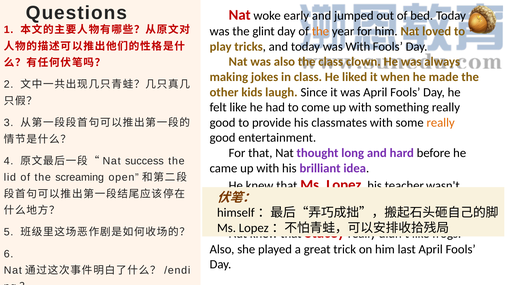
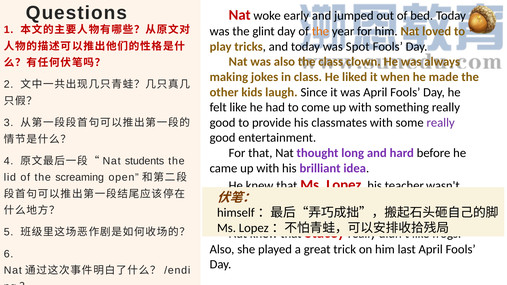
was With: With -> Spot (358, 47)
really colour: orange -> purple (441, 123)
success: success -> students (145, 161)
